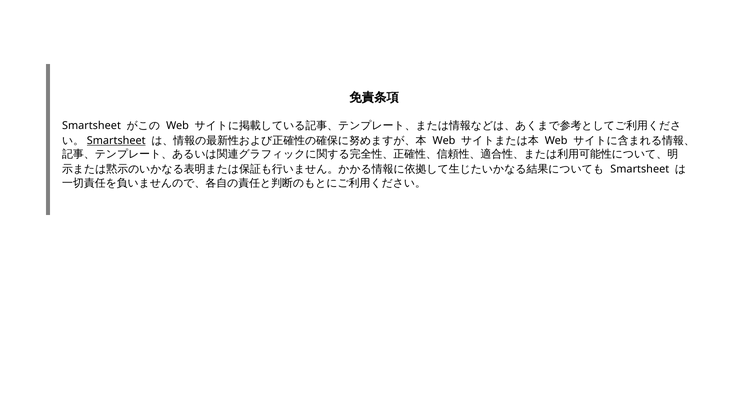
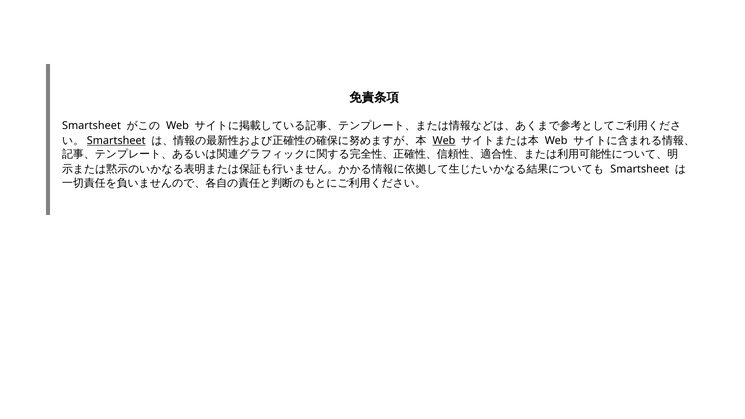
Web underline: none -> present (444, 141)
